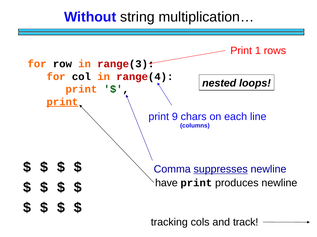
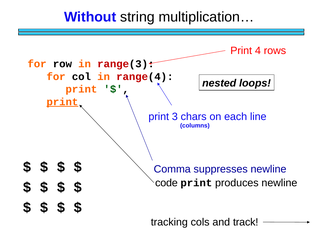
1: 1 -> 4 (258, 51)
9: 9 -> 3 (175, 117)
suppresses underline: present -> none (221, 170)
have: have -> code (166, 183)
